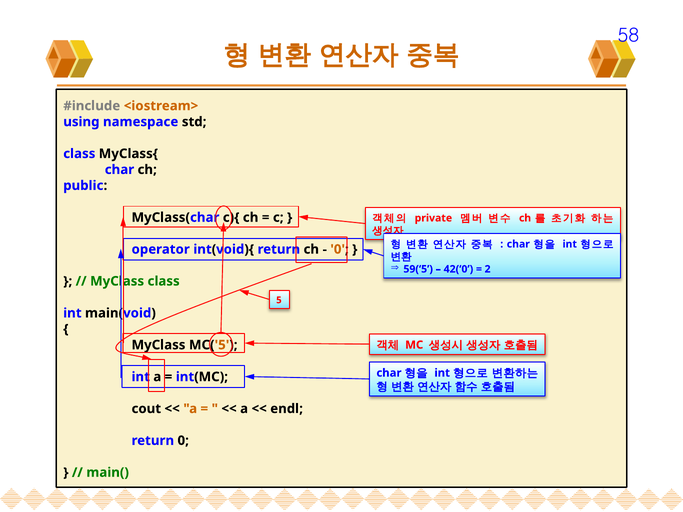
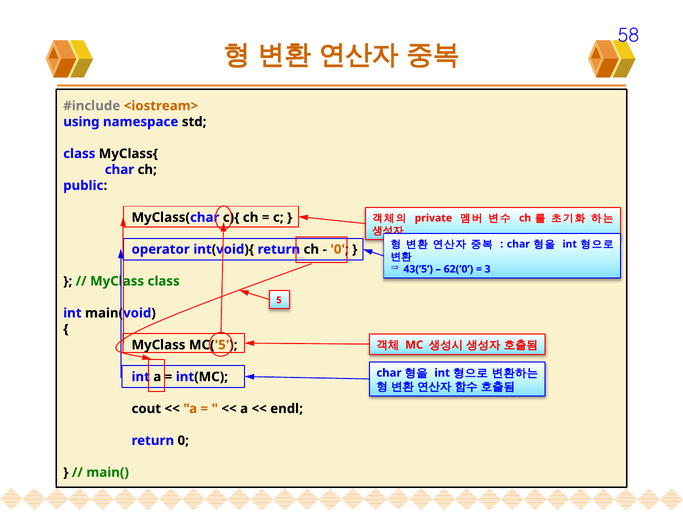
59(‘5: 59(‘5 -> 43(‘5 (418, 269)
42(‘0: 42(‘0 -> 62(‘0 (458, 269)
2: 2 -> 3 (488, 269)
